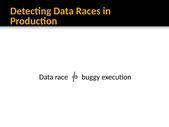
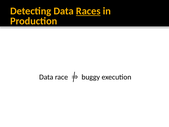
Races underline: none -> present (88, 11)
